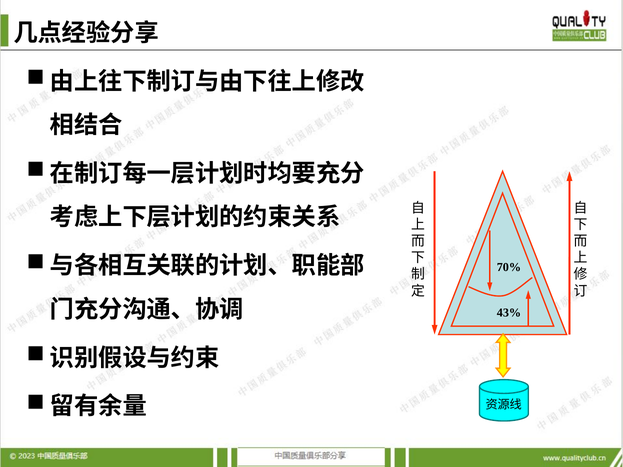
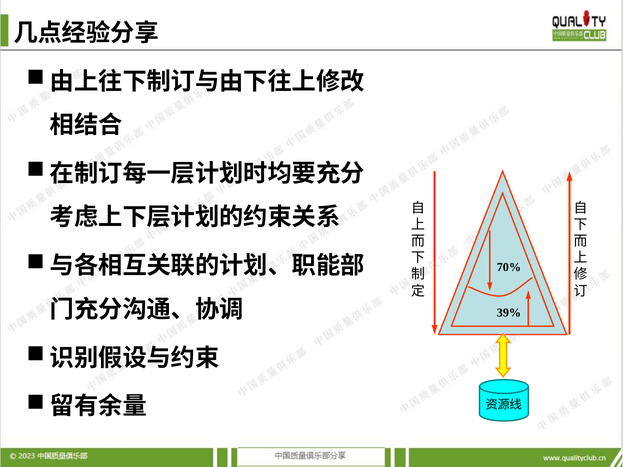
43%: 43% -> 39% (509, 313)
